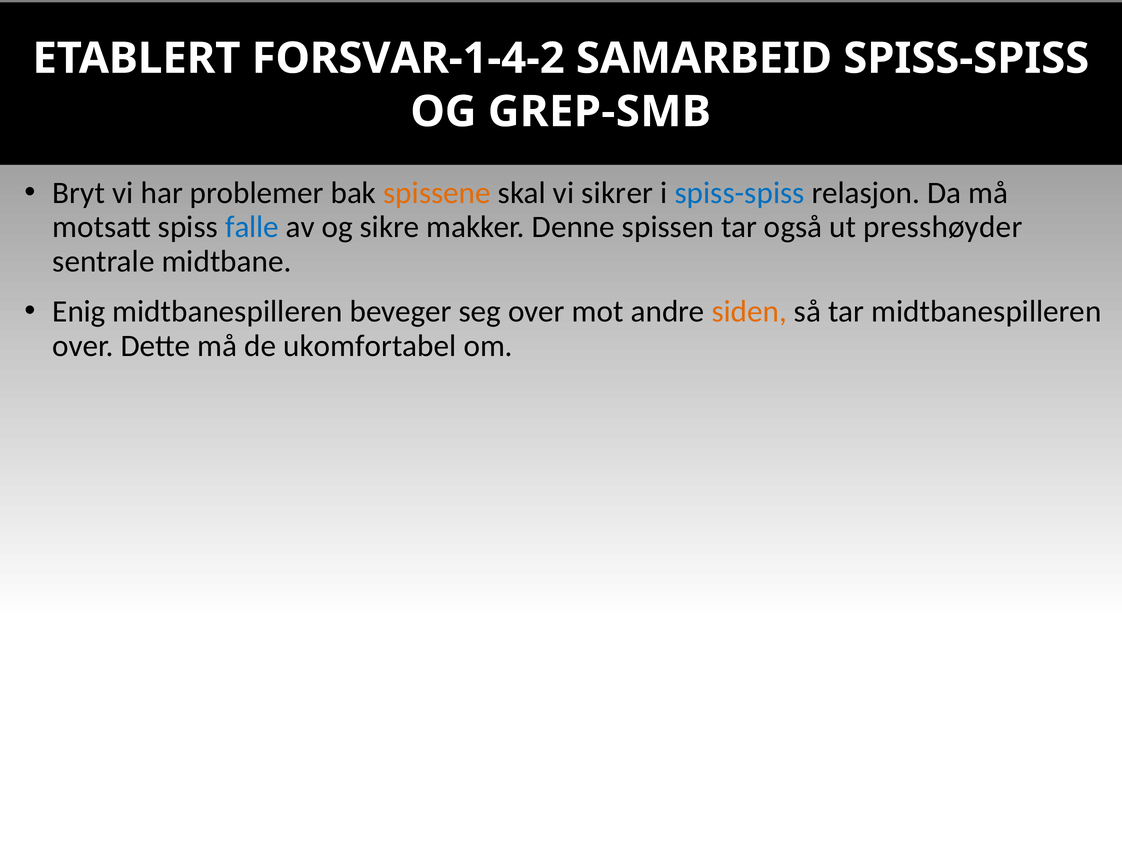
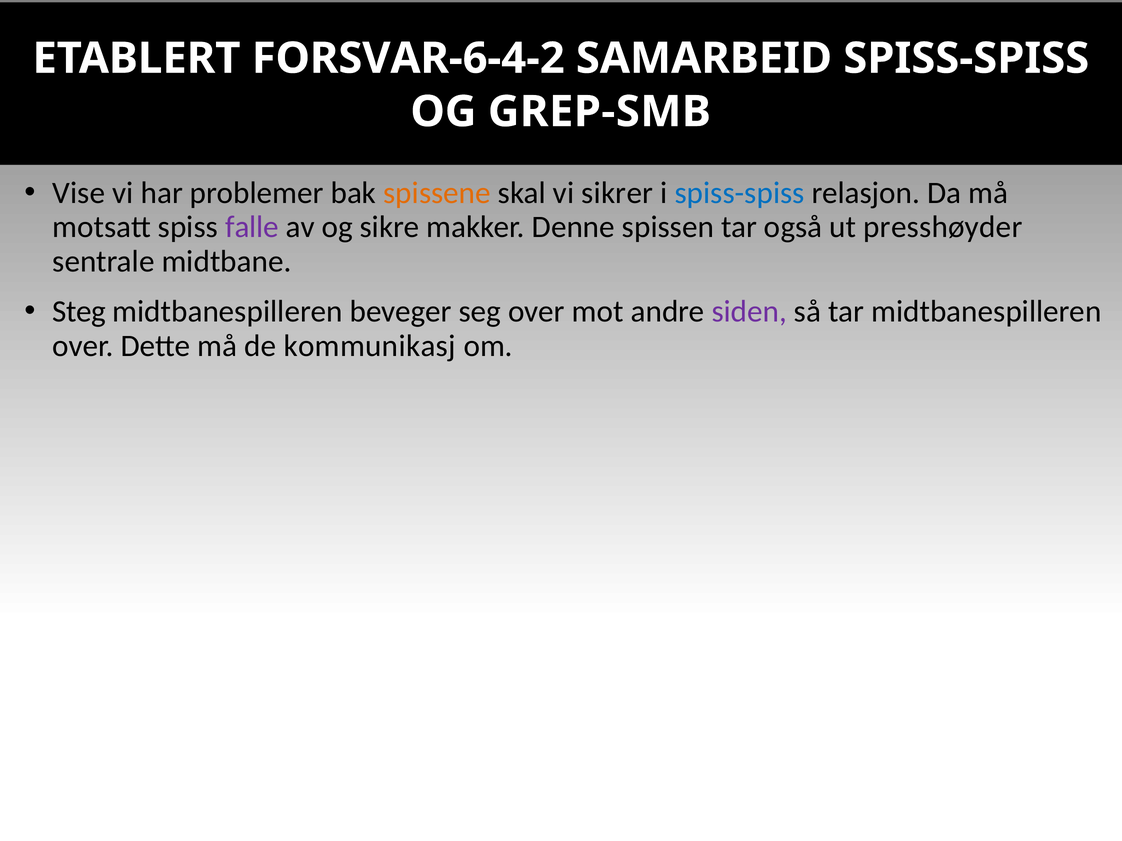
FORSVAR-1-4-2: FORSVAR-1-4-2 -> FORSVAR-6-4-2 (408, 58)
Bryt: Bryt -> Vise (79, 193)
falle colour: blue -> purple (252, 227)
Enig: Enig -> Steg (79, 312)
siden colour: orange -> purple (749, 312)
ukomfortabel: ukomfortabel -> kommunikasj (370, 346)
